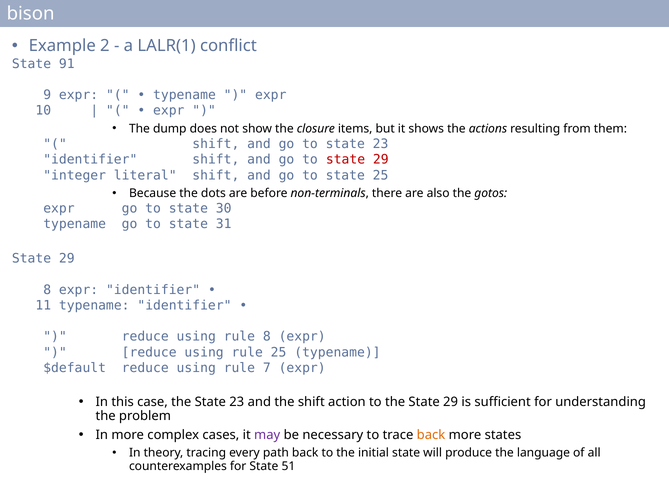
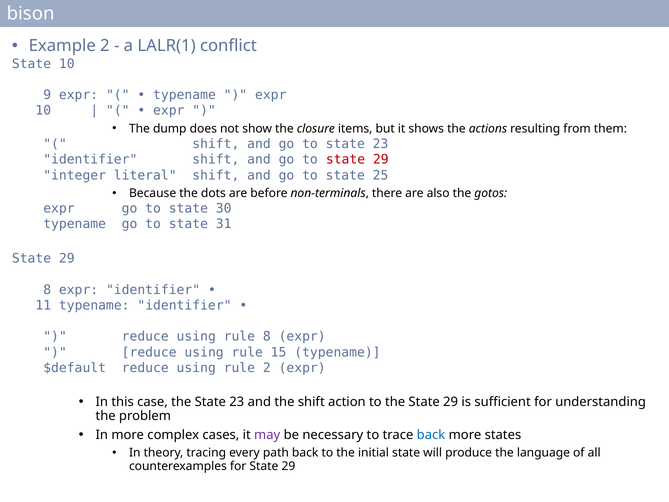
State 91: 91 -> 10 (67, 64)
rule 25: 25 -> 15 (279, 352)
rule 7: 7 -> 2 (267, 368)
back colour: orange -> blue (431, 435)
for State 51: 51 -> 29 (288, 466)
